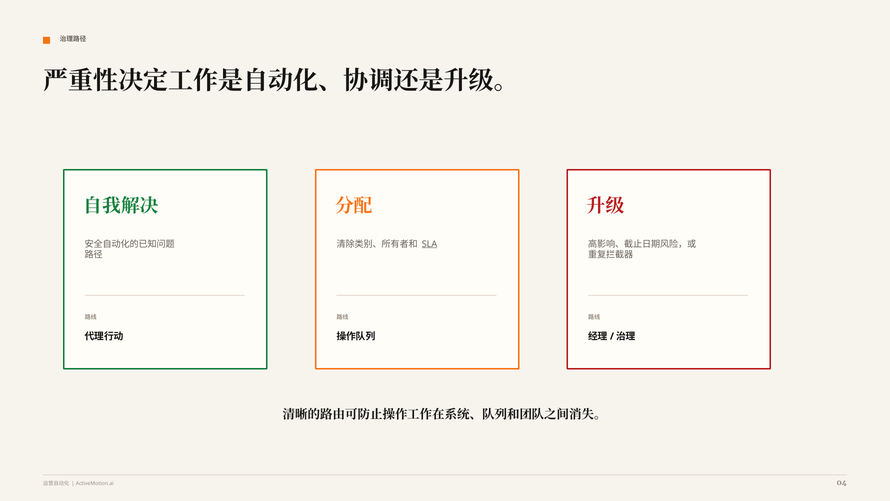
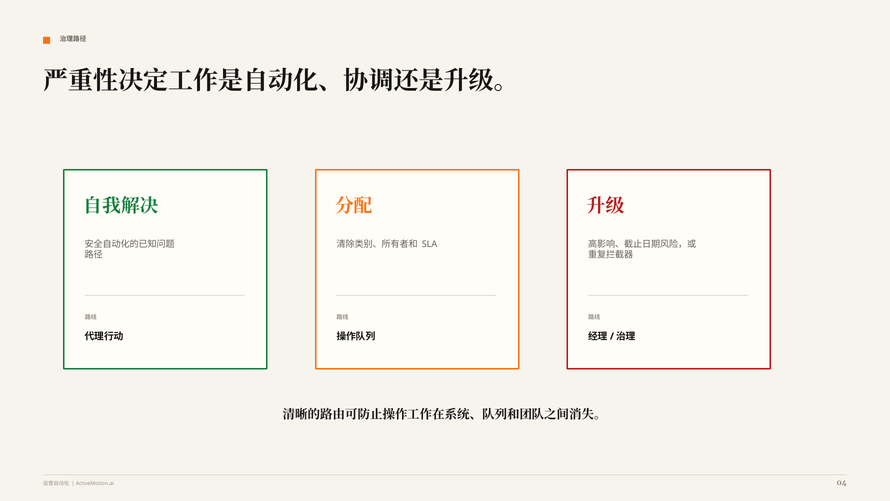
SLA underline: present -> none (430, 244)
